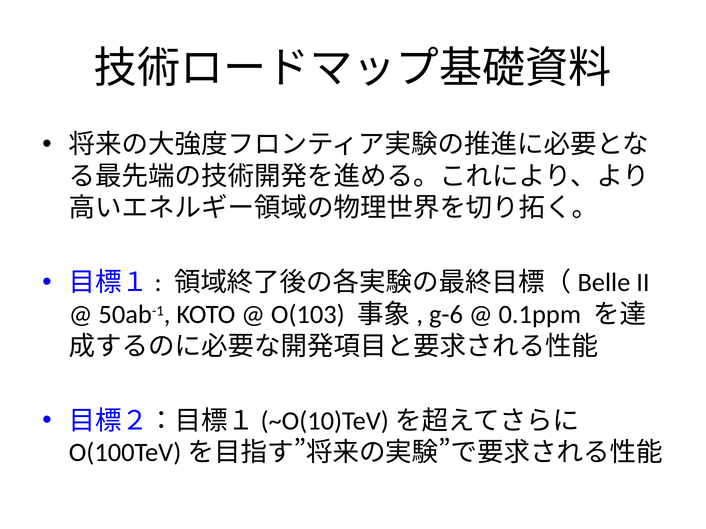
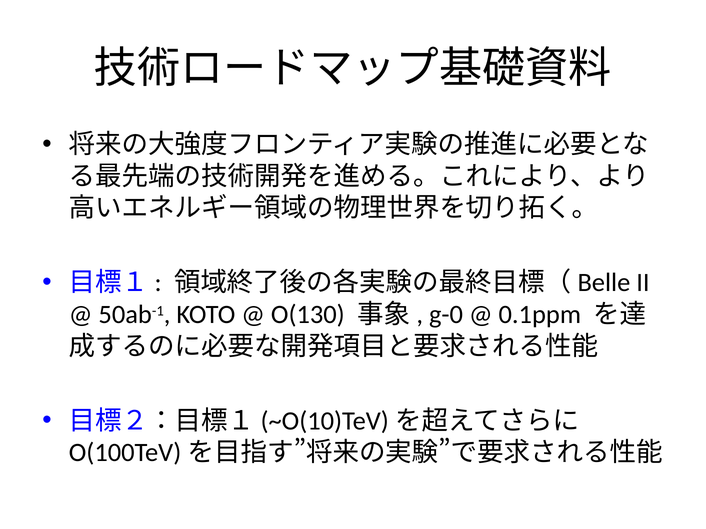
O(103: O(103 -> O(130 (308, 315)
g-6: g-6 -> g-0 (446, 315)
